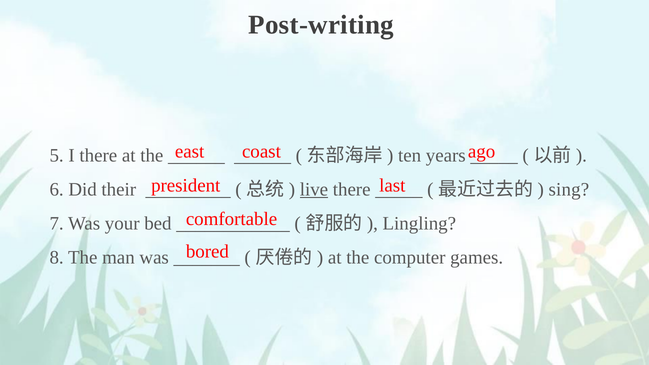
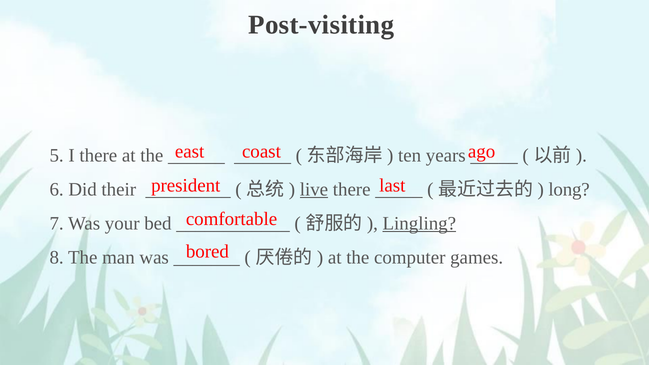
Post-writing: Post-writing -> Post-visiting (321, 25)
sing: sing -> long (569, 189)
Lingling underline: none -> present (419, 223)
